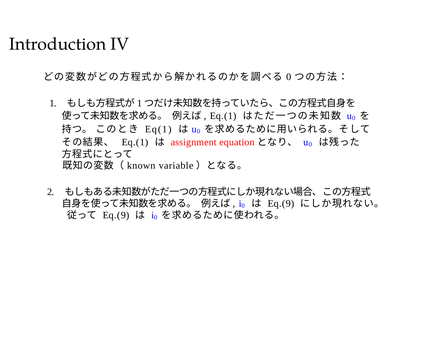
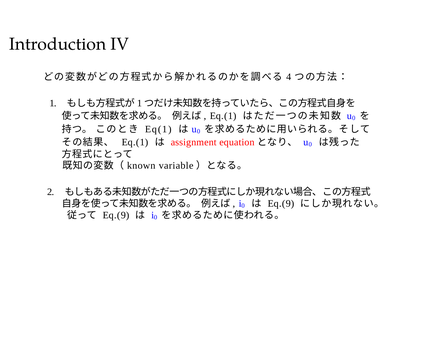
0: 0 -> 4 (289, 77)
